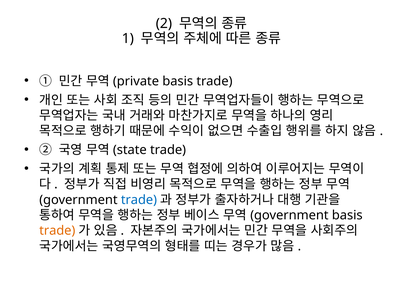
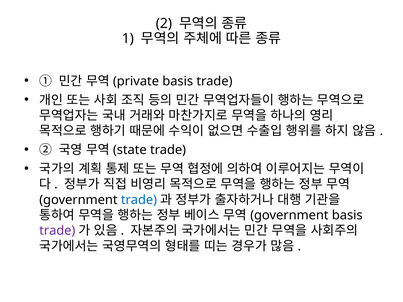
trade colour: orange -> purple (57, 231)
